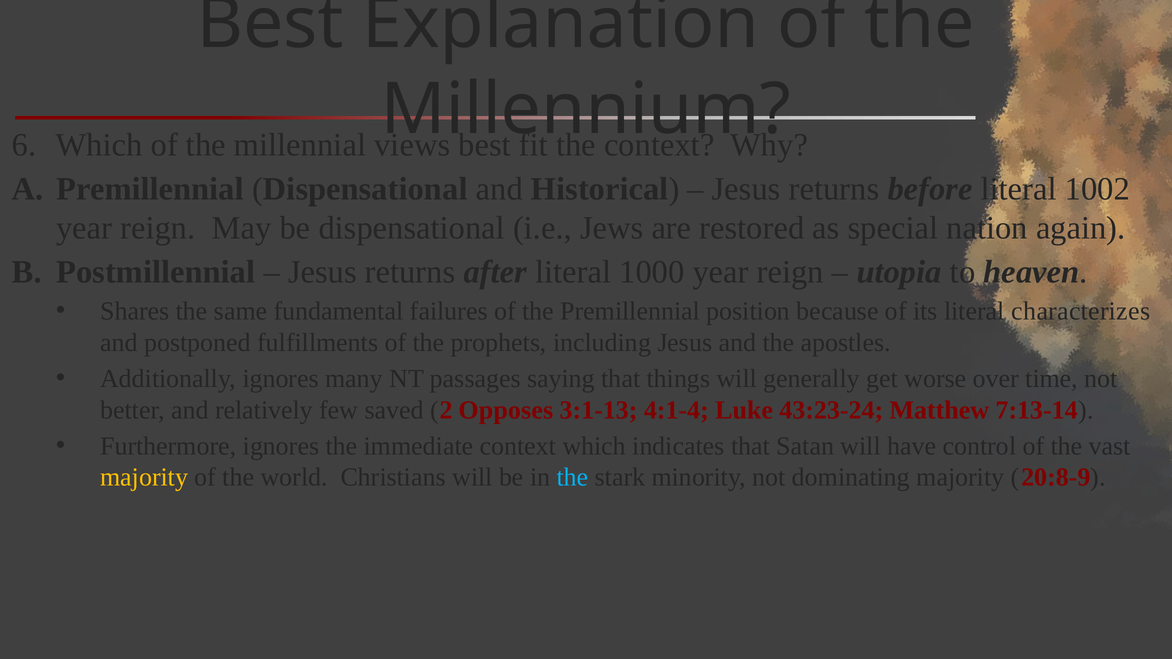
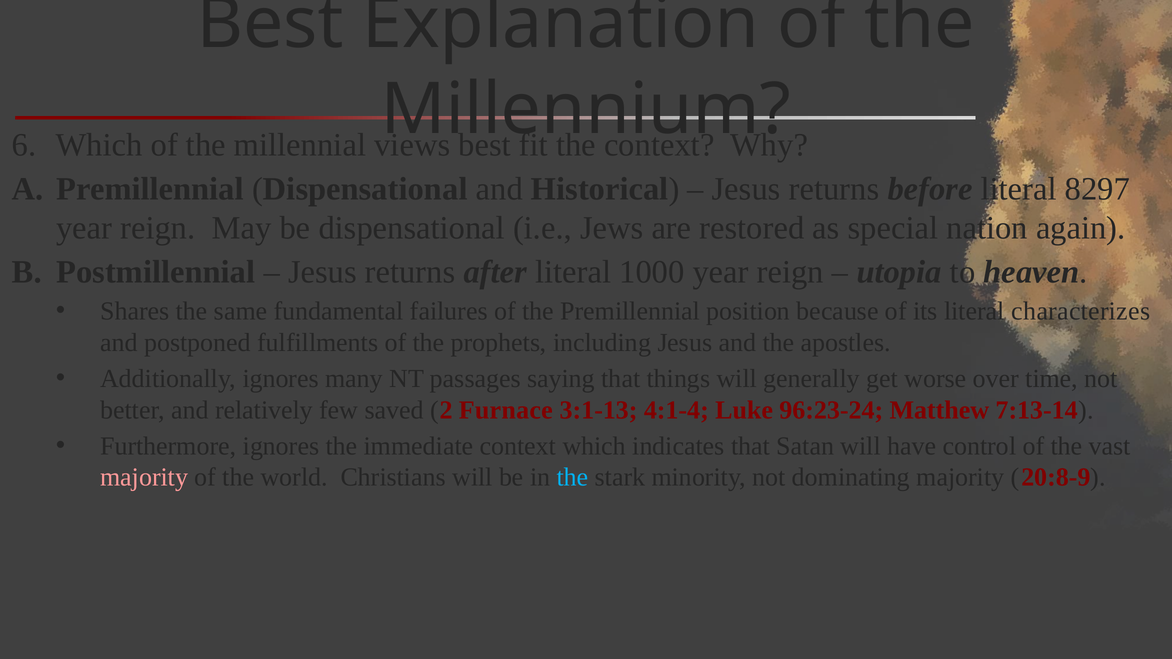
1002: 1002 -> 8297 (1097, 189)
Opposes: Opposes -> Furnace (506, 410)
43:23-24: 43:23-24 -> 96:23-24 (831, 410)
majority colour: yellow -> pink (144, 477)
